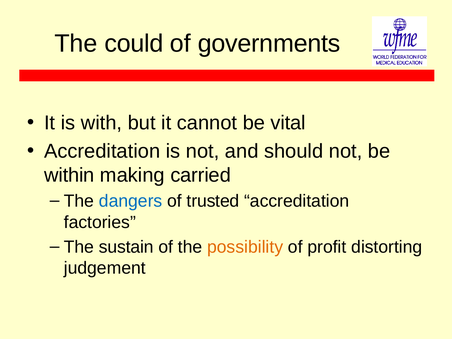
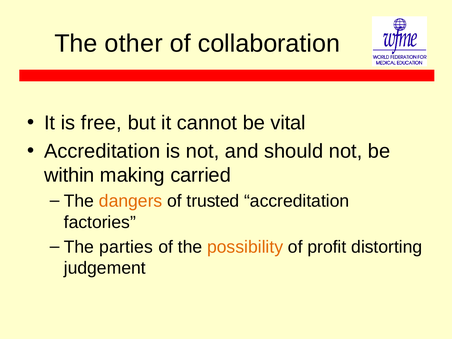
could: could -> other (134, 44)
governments: governments -> collaboration (269, 44)
with: with -> free (101, 123)
dangers colour: blue -> orange (131, 201)
sustain: sustain -> parties (126, 247)
